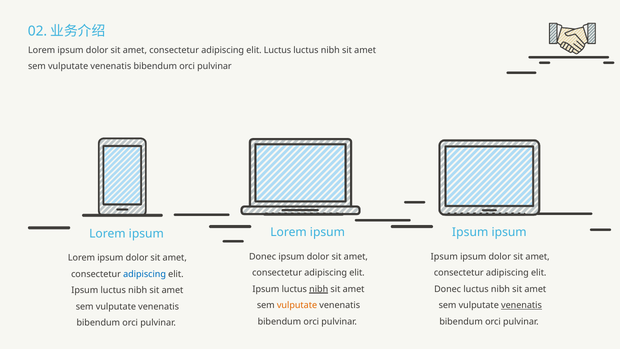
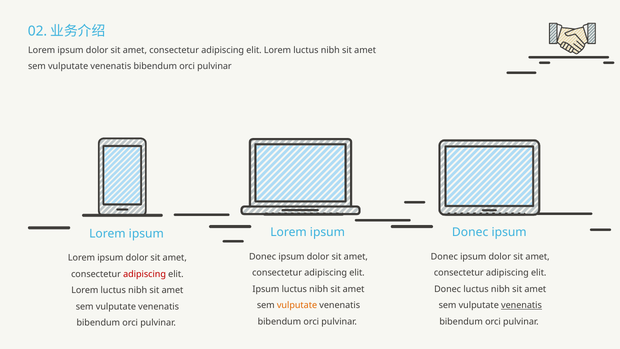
Luctus: Luctus -> Lorem (277, 50)
Ipsum: Ipsum -> Donec (470, 232)
Ipsum: Ipsum -> Donec (444, 256)
adipiscing colour: blue -> red (145, 274)
nibh underline: present -> none (319, 289)
Ipsum: Ipsum -> Lorem (85, 290)
